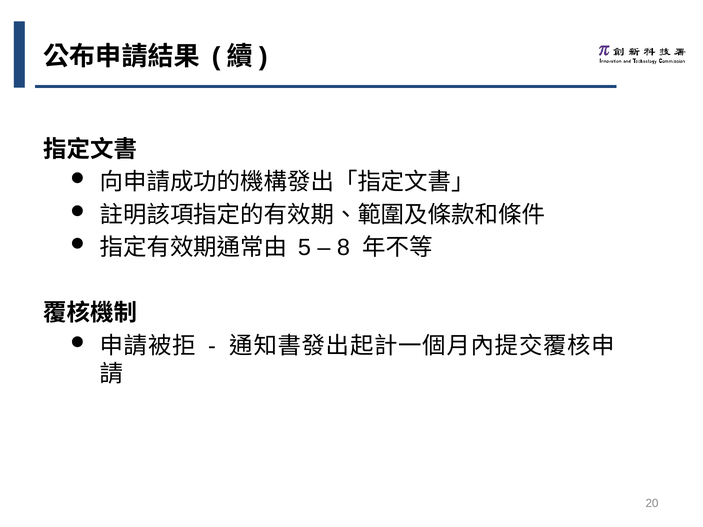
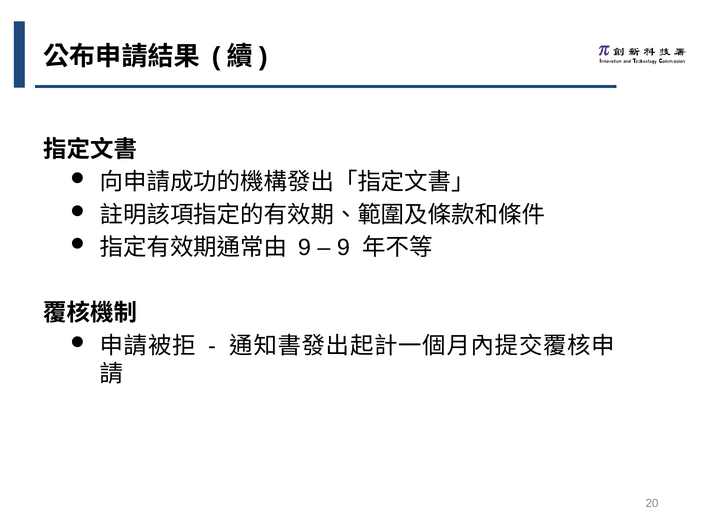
5: 5 -> 9 (305, 248)
8: 8 -> 9 (343, 248)
